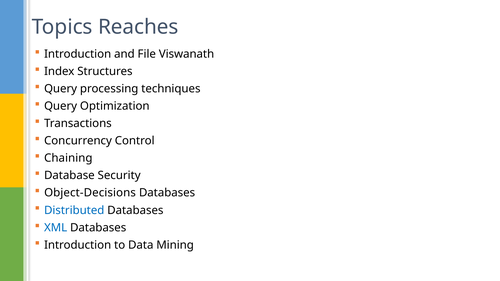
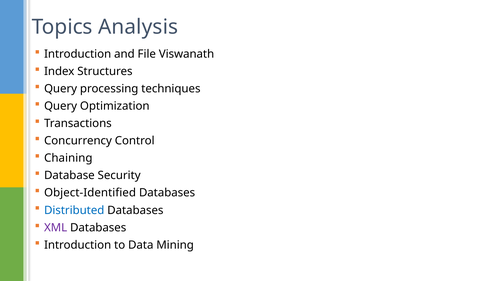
Reaches: Reaches -> Analysis (138, 27)
Object-Decisions: Object-Decisions -> Object-Identified (90, 193)
XML colour: blue -> purple (56, 228)
